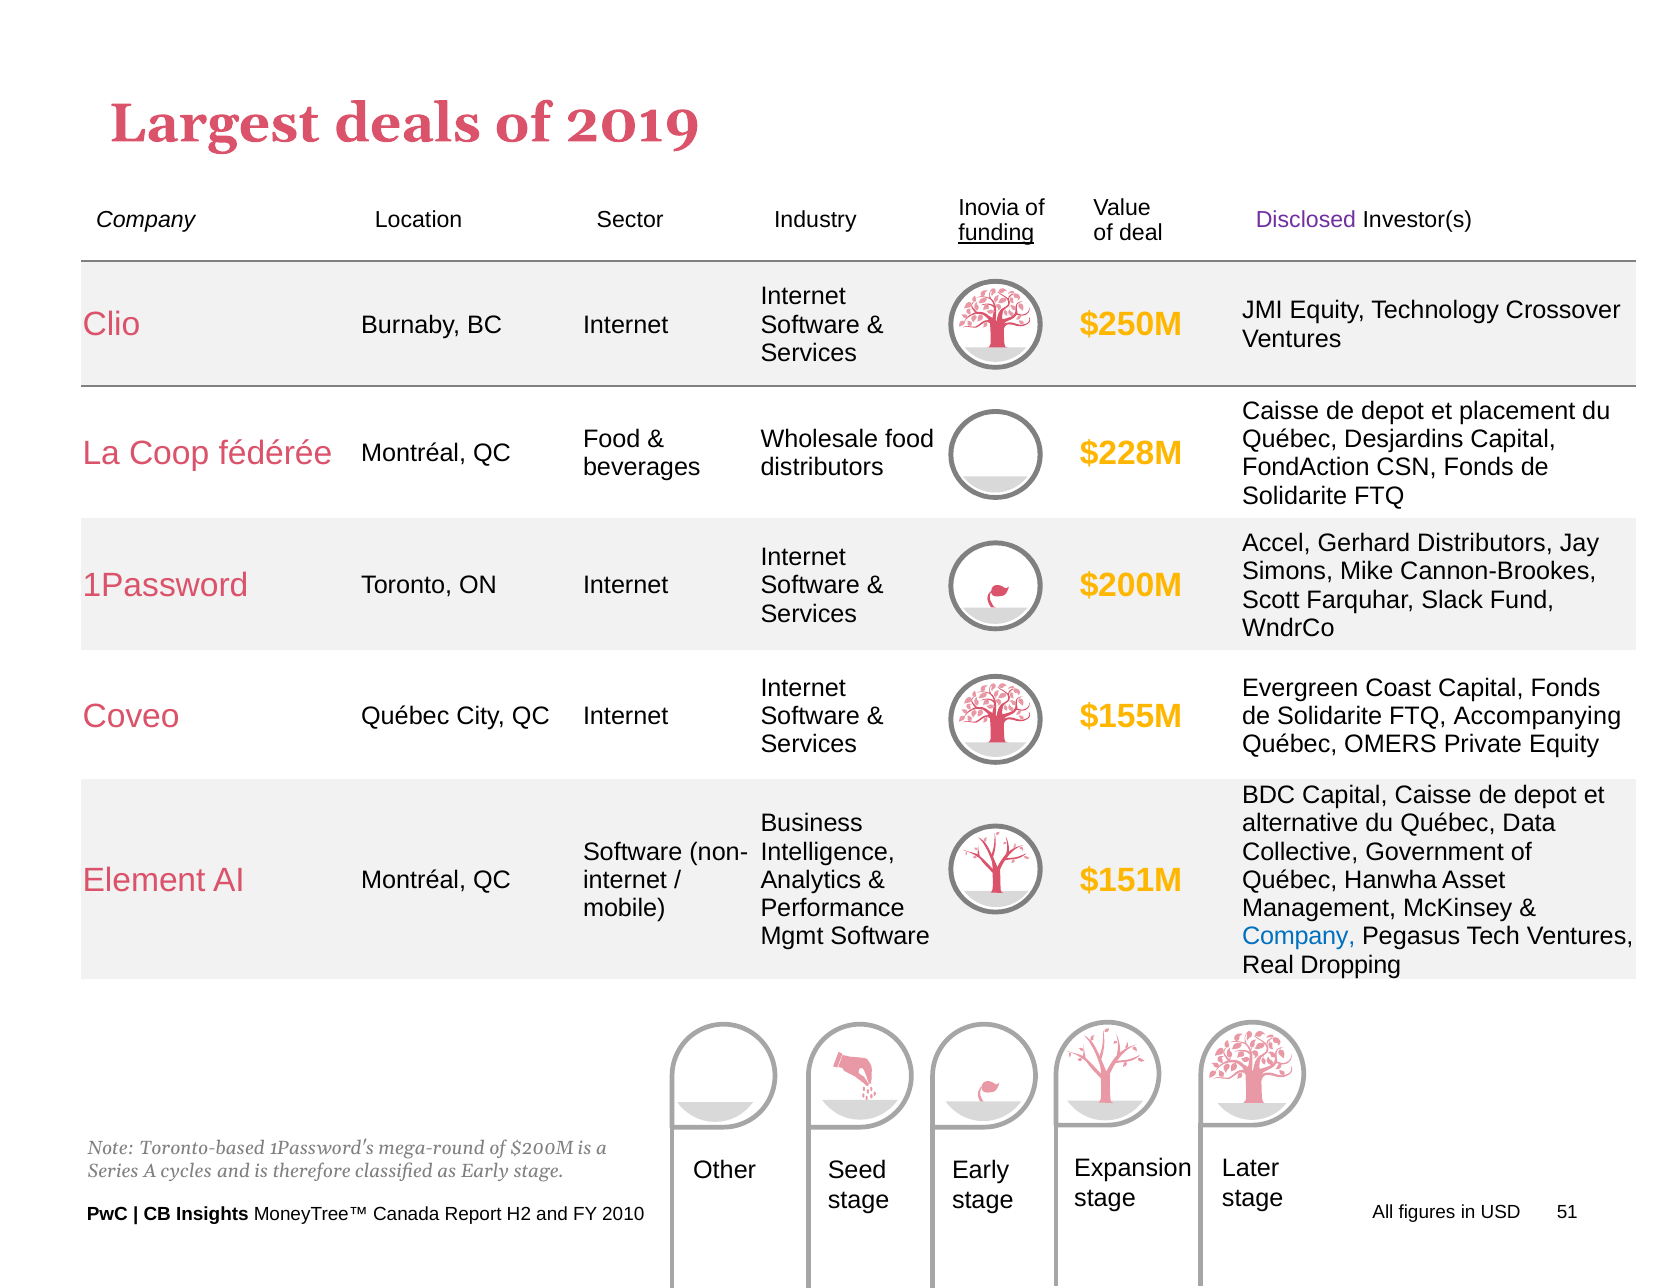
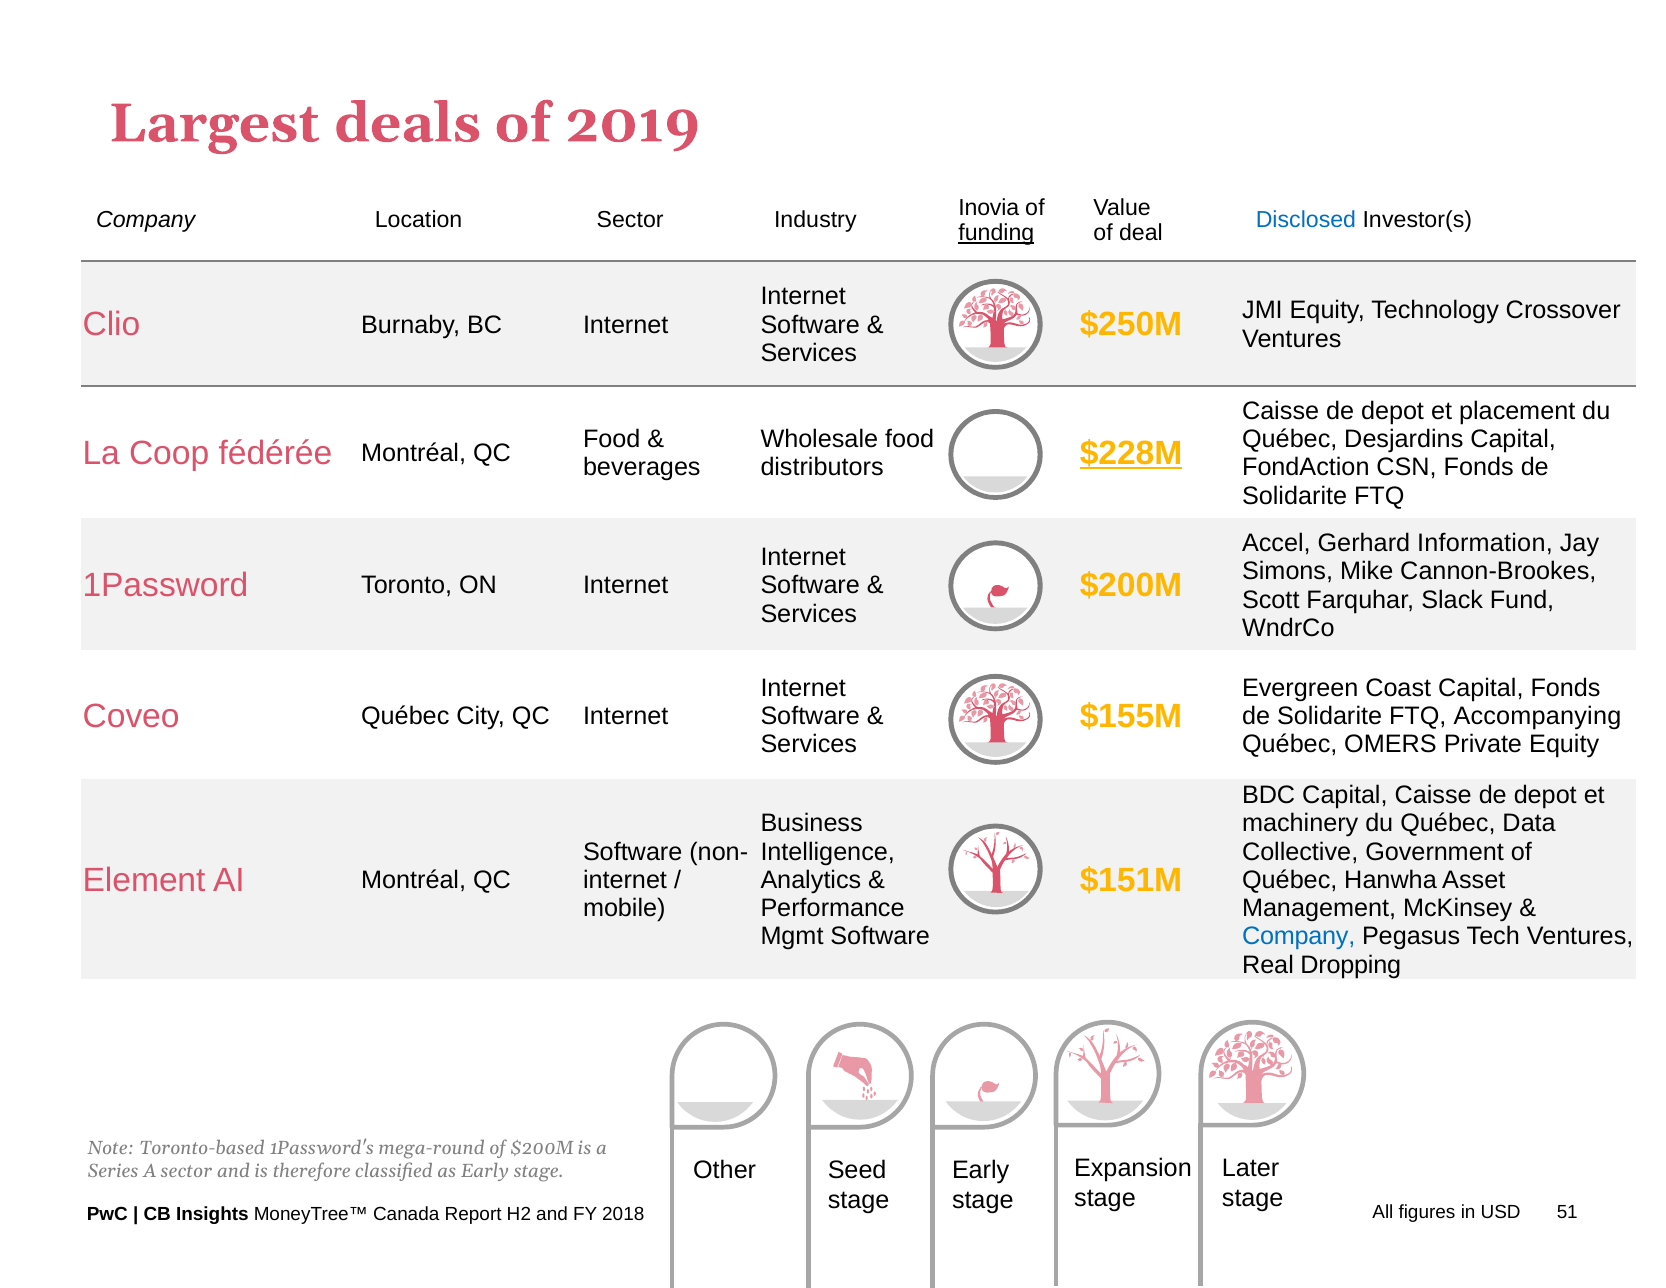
Disclosed colour: purple -> blue (1306, 220)
$228M underline: none -> present (1131, 453)
Gerhard Distributors: Distributors -> Information (1485, 543)
alternative: alternative -> machinery (1300, 823)
A cycles: cycles -> sector (186, 1171)
2010: 2010 -> 2018 (623, 1214)
